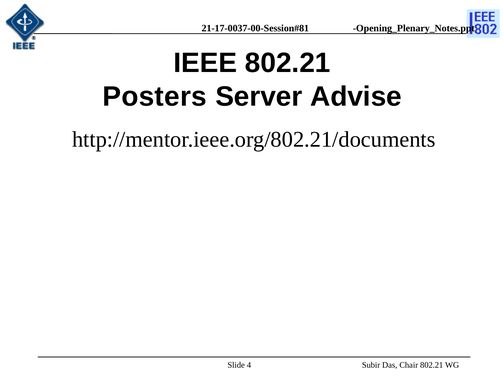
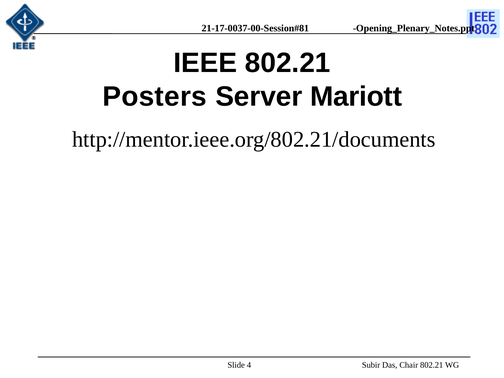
Advise: Advise -> Mariott (356, 96)
